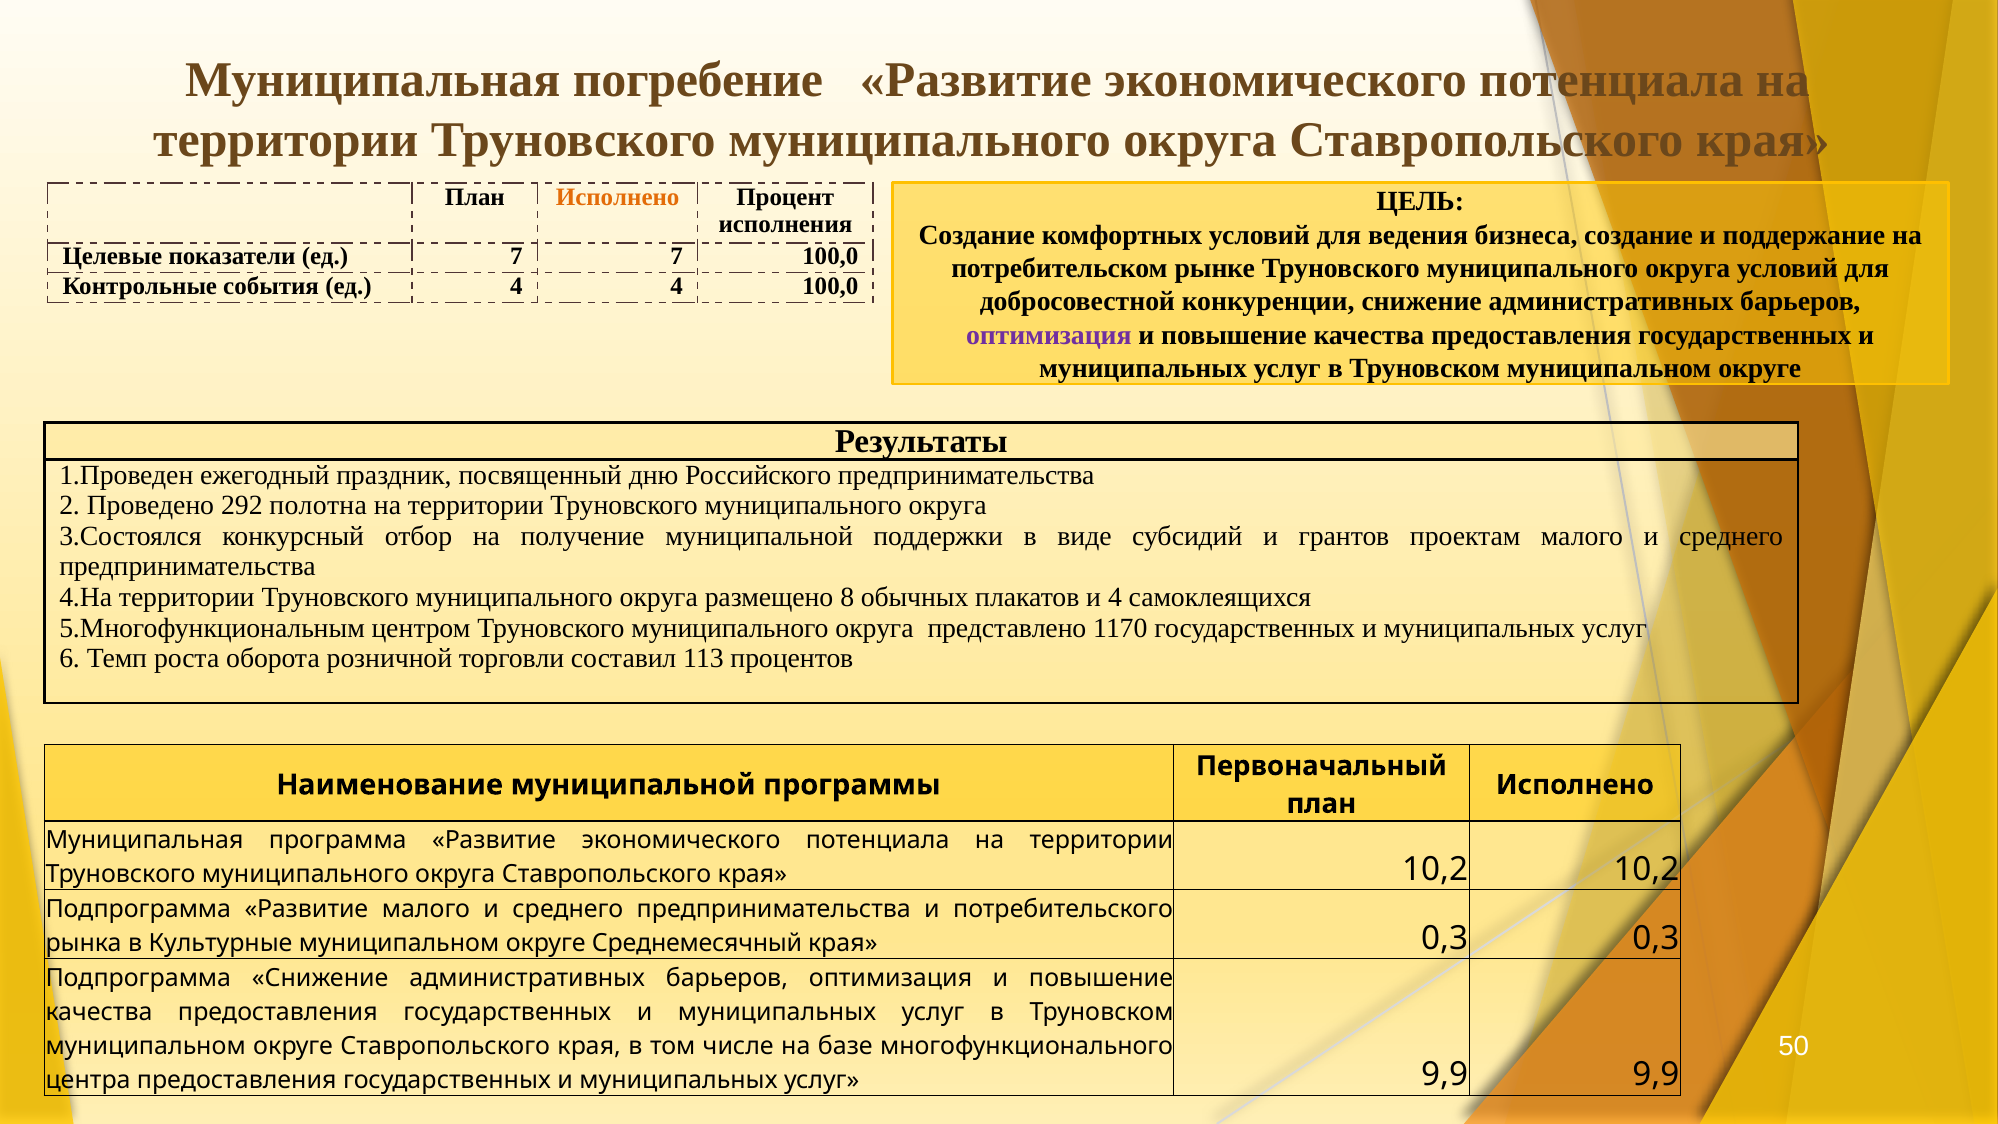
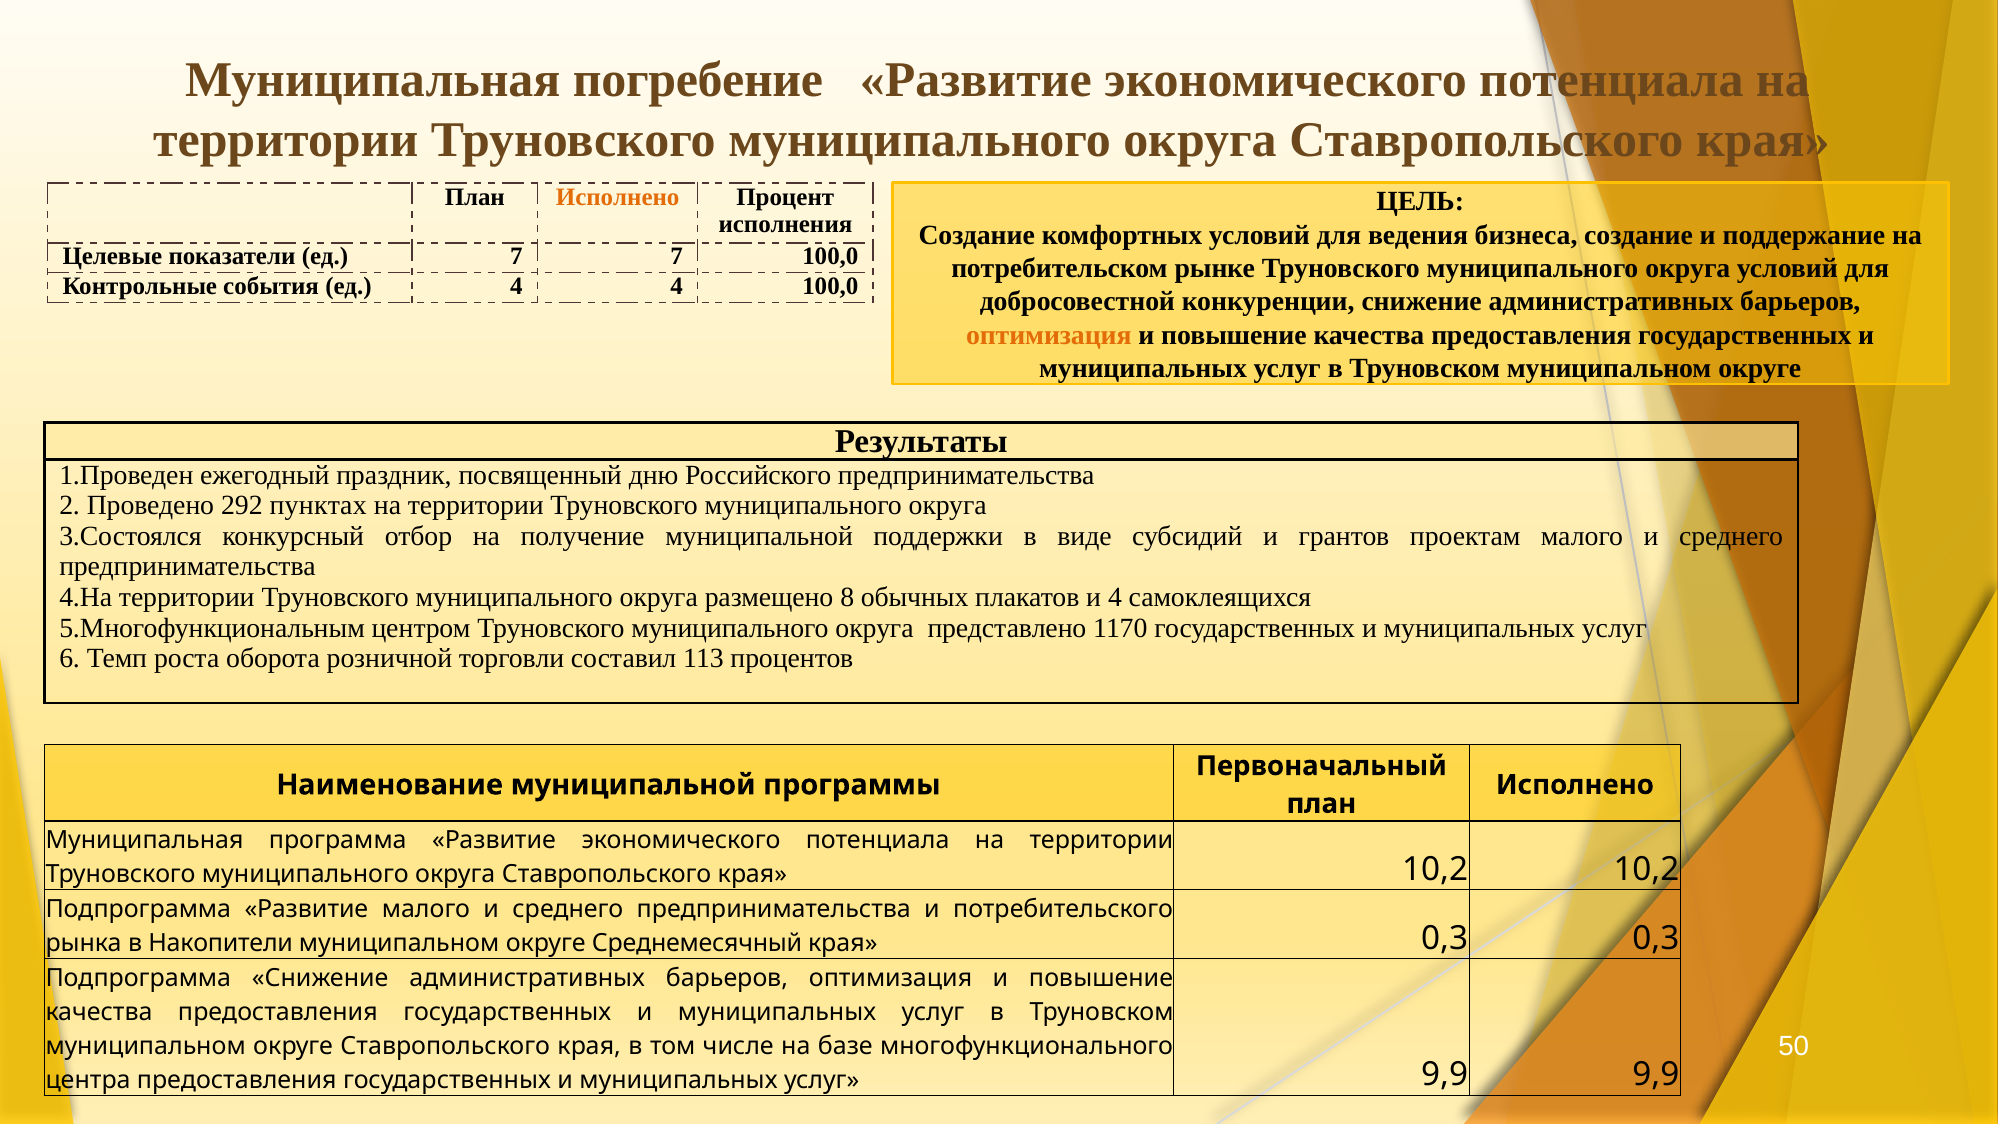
оптимизация colour: purple -> orange (1049, 335)
полотна: полотна -> пунктах (318, 506)
Культурные: Культурные -> Накопители (221, 943)
